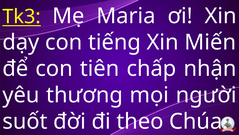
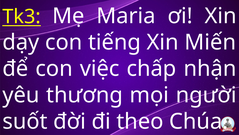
tiên: tiên -> việc (100, 68)
